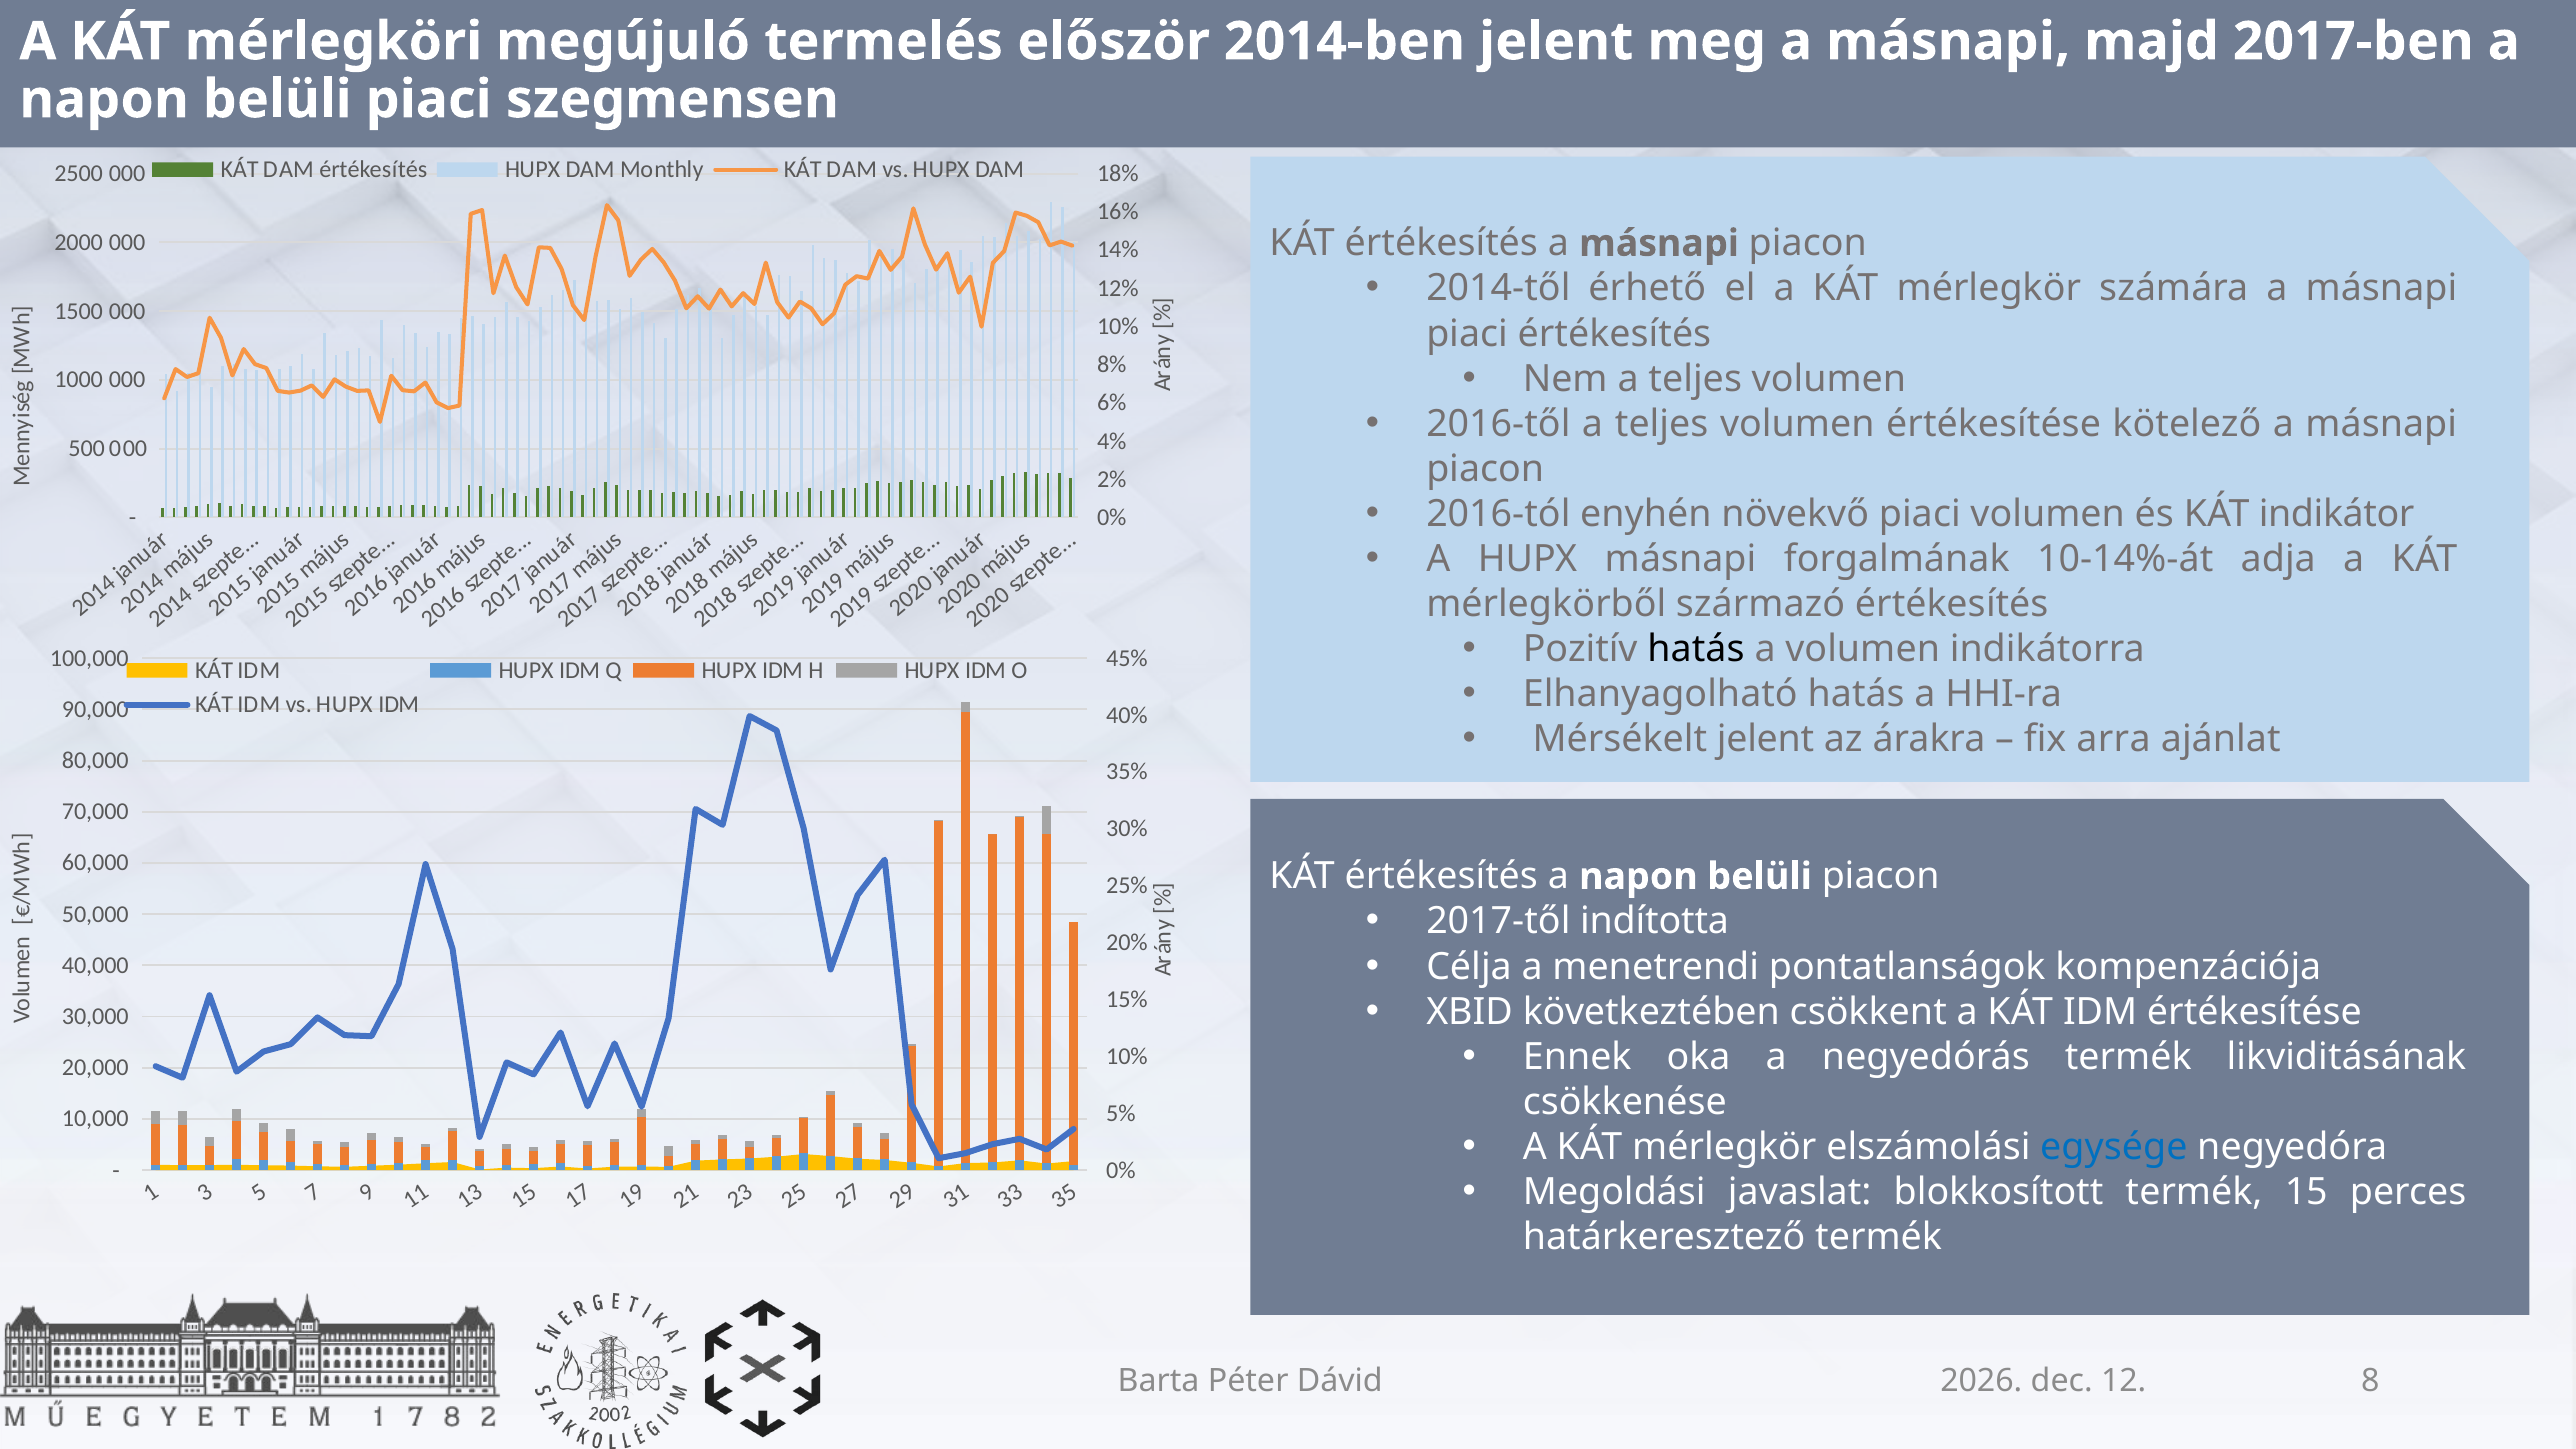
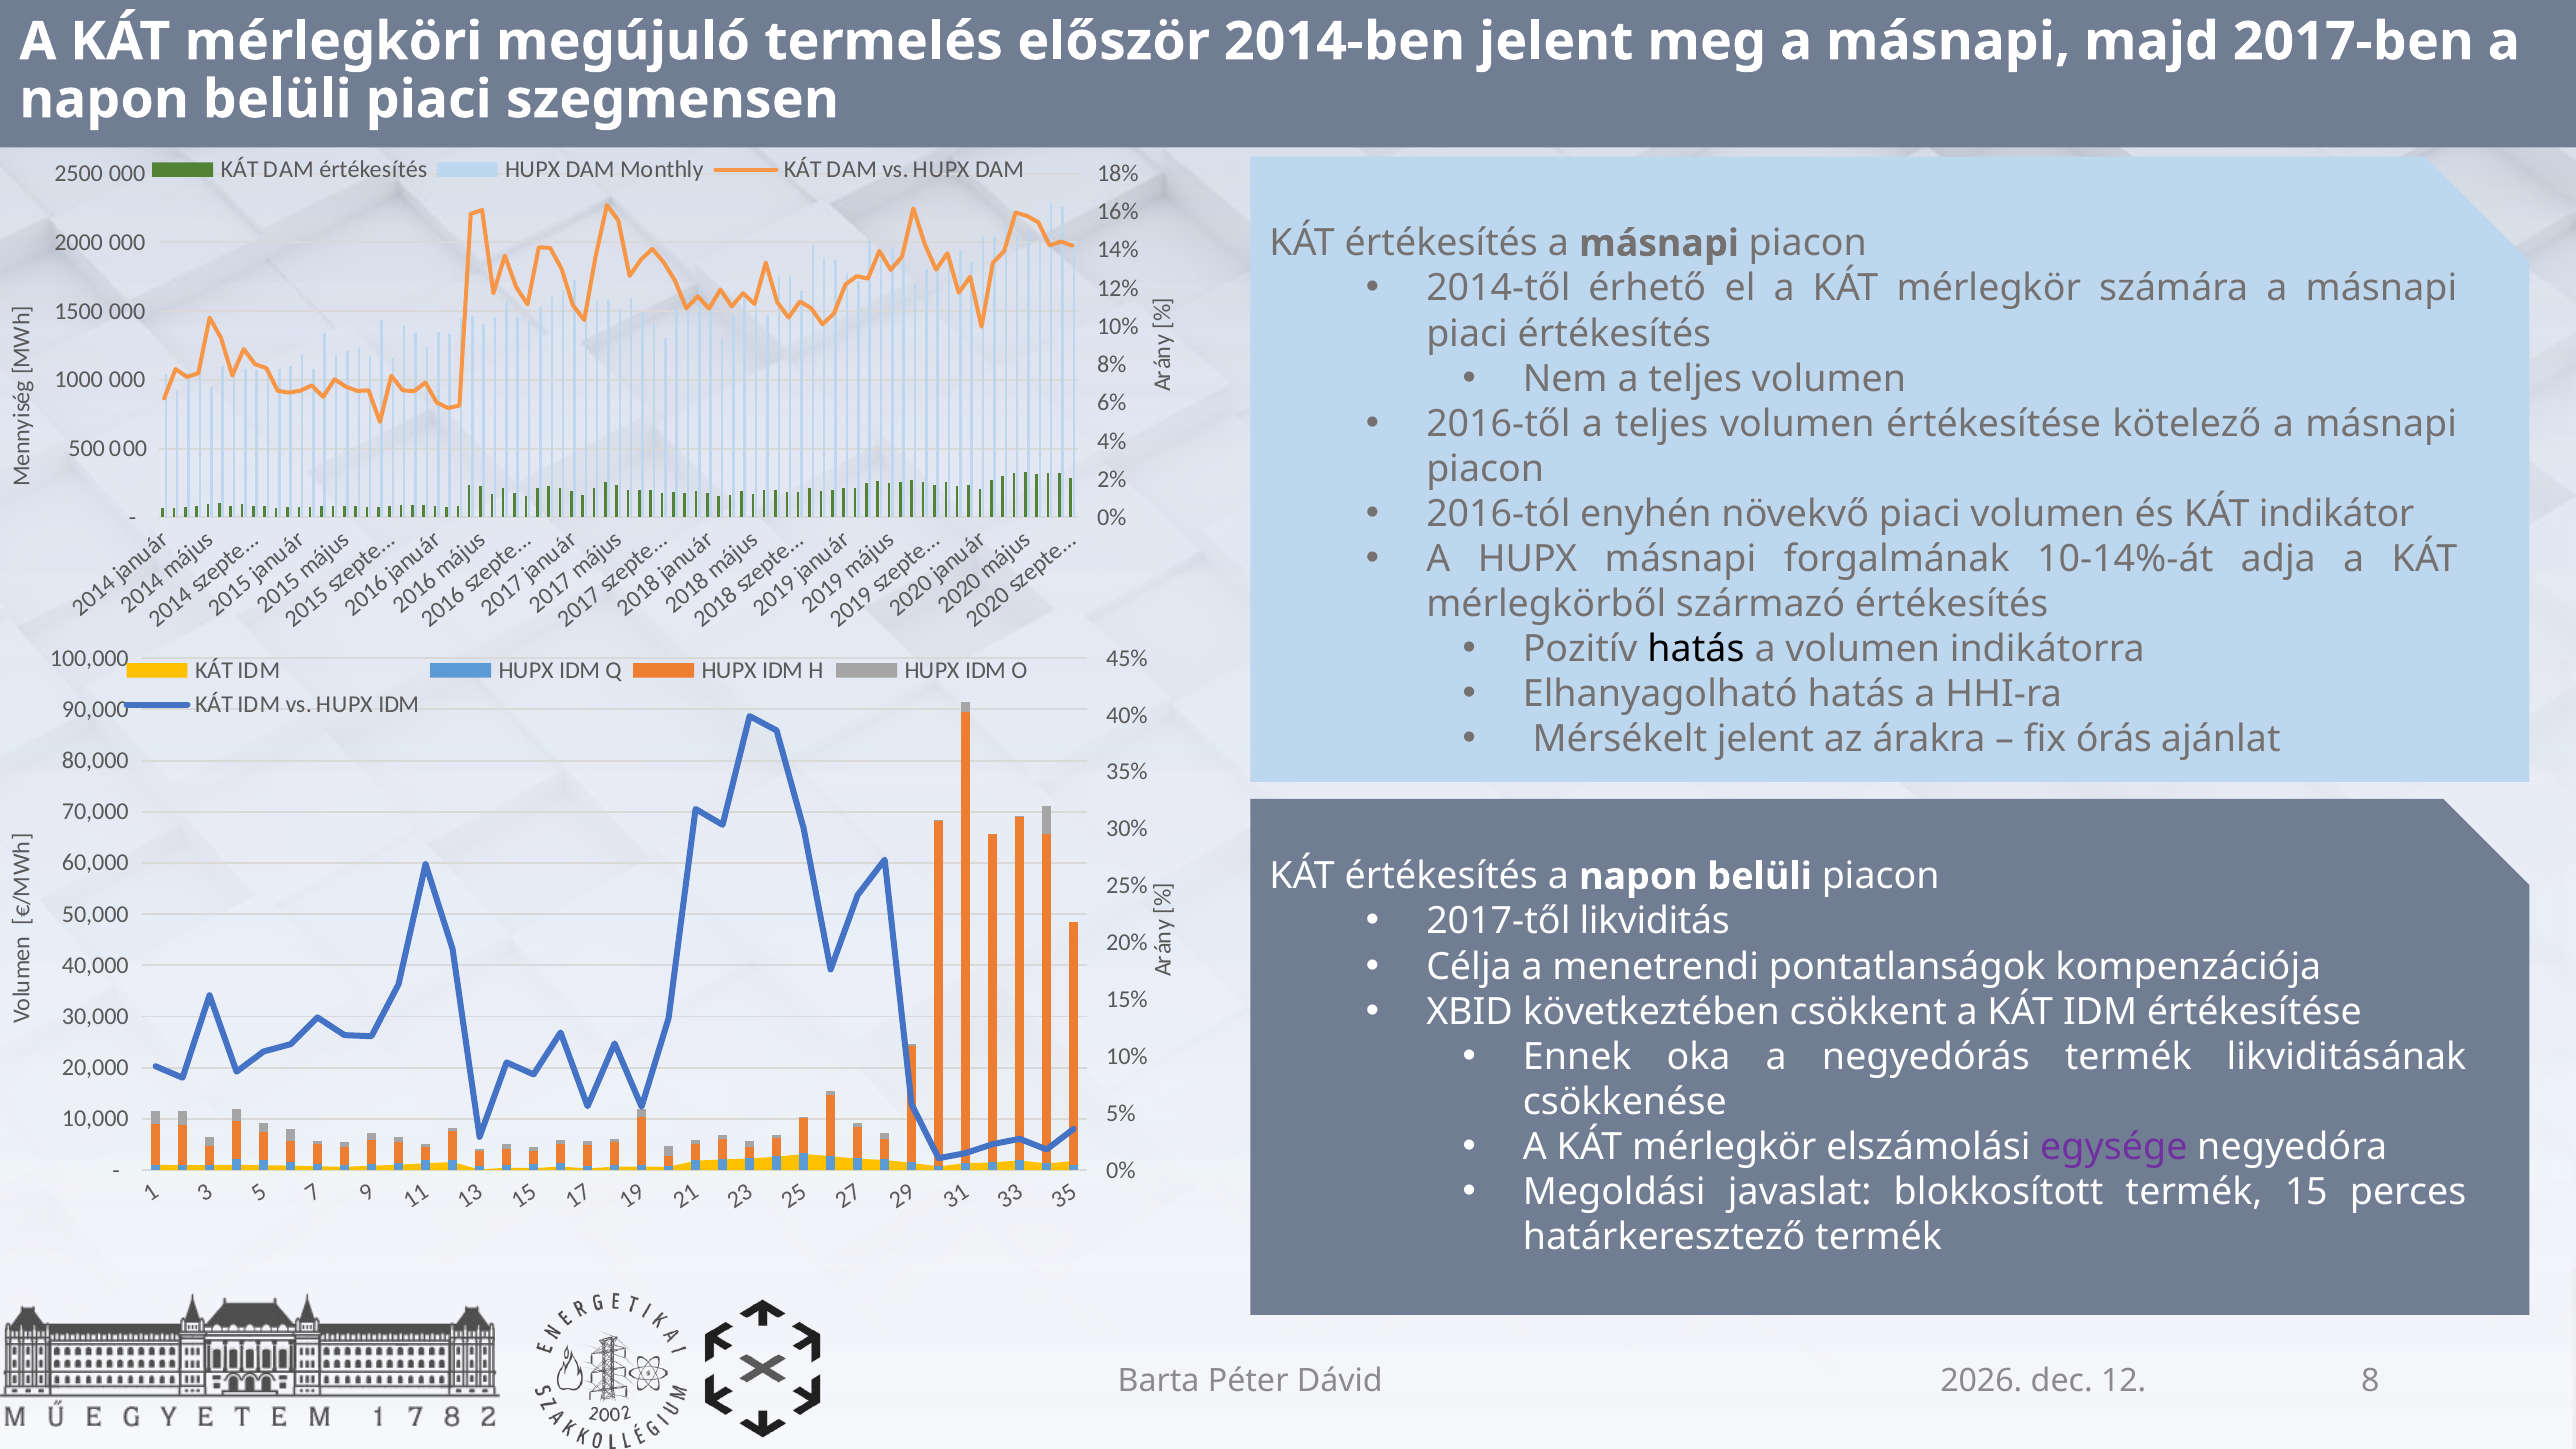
arra: arra -> órás (2114, 740)
indította: indította -> likviditás (1655, 922)
egysége colour: blue -> purple (2114, 1147)
